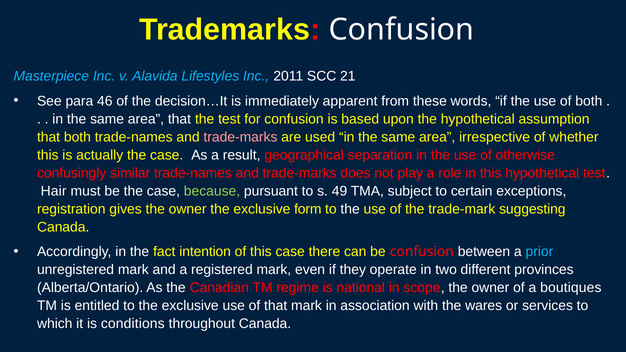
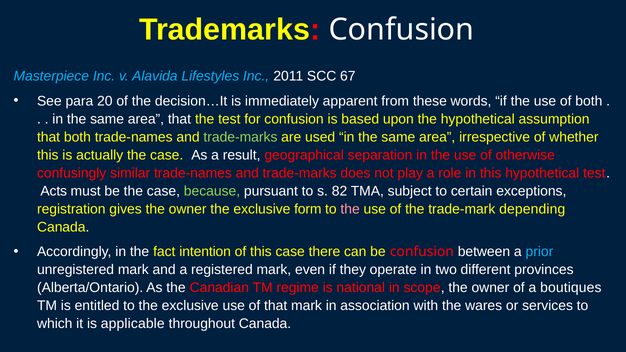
21: 21 -> 67 (348, 76)
46: 46 -> 20 (105, 101)
trade-marks colour: pink -> light green (240, 137)
Hair: Hair -> Acts (54, 191)
49: 49 -> 82 (340, 191)
the colour: white -> pink (350, 209)
suggesting: suggesting -> depending (532, 209)
conditions: conditions -> applicable (133, 324)
